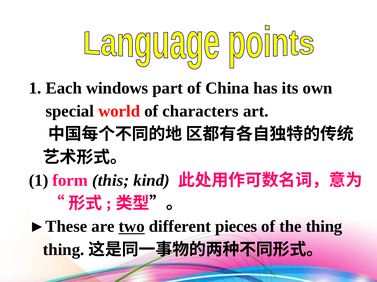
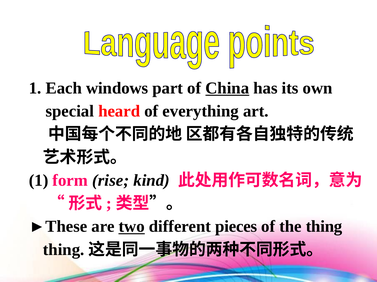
China underline: none -> present (227, 88)
world: world -> heard (119, 111)
characters: characters -> everything (201, 111)
this: this -> rise (111, 181)
